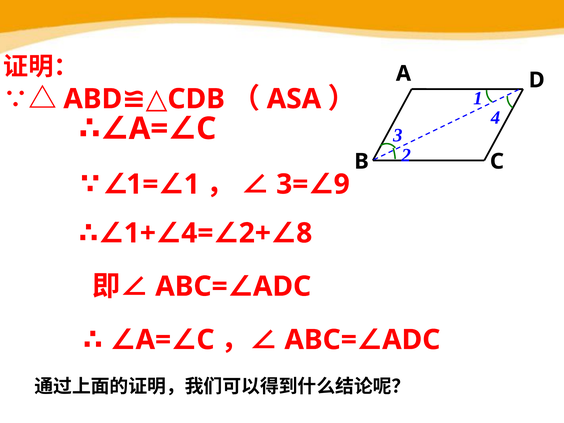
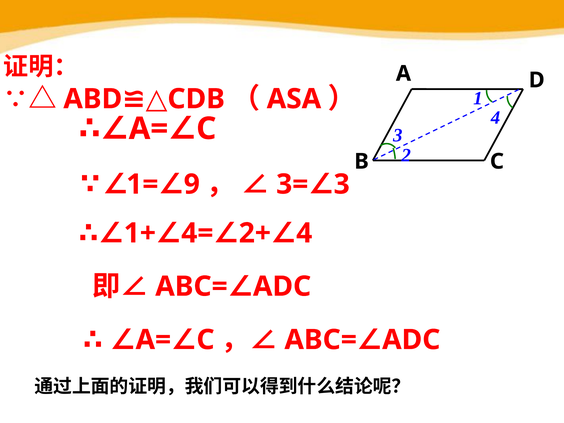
9: 9 -> 3 (342, 184)
1: 1 -> 9 (192, 184)
8: 8 -> 4 (304, 233)
